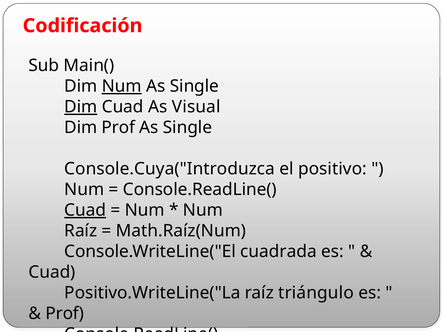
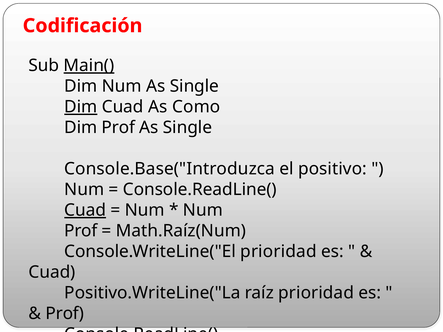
Main( underline: none -> present (89, 66)
Num underline: present -> none (122, 86)
Visual: Visual -> Como (196, 107)
Console.Cuya("Introduzca: Console.Cuya("Introduzca -> Console.Base("Introduzca (170, 169)
Raíz: Raíz -> Prof (81, 231)
Console.WriteLine("El cuadrada: cuadrada -> prioridad (278, 252)
raíz triángulo: triángulo -> prioridad (316, 293)
